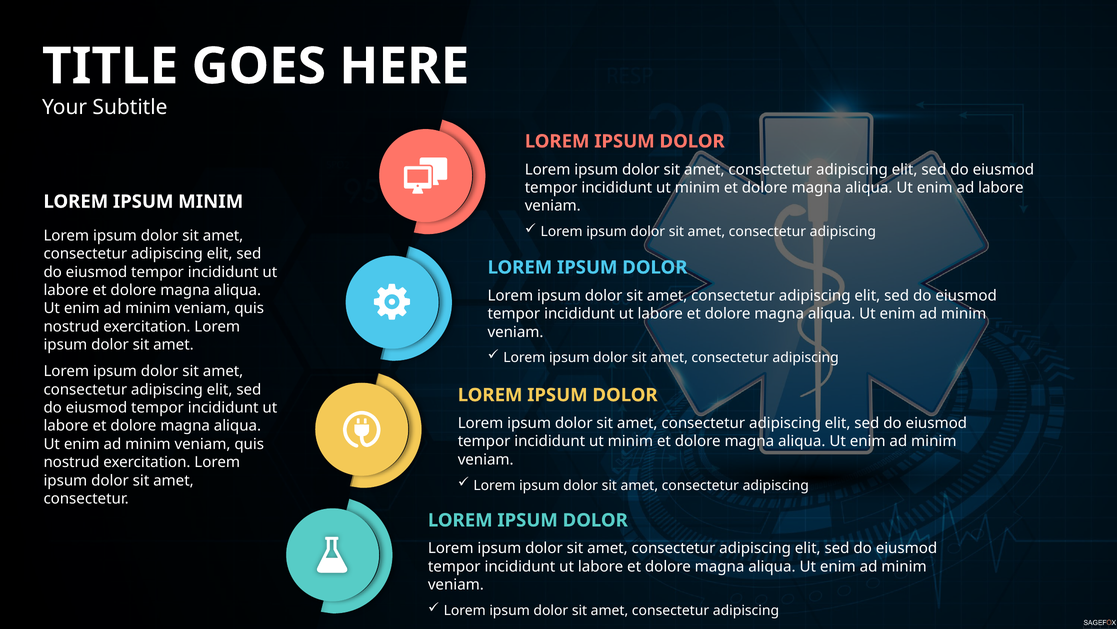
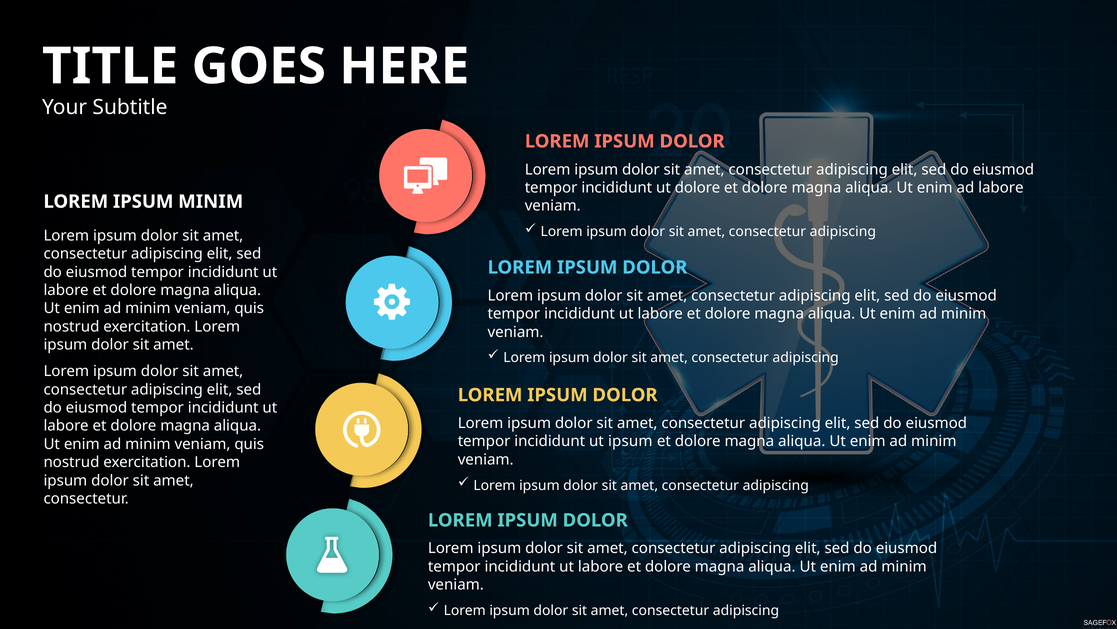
minim: minim -> dolore (698, 187)
minim: minim -> ipsum (630, 441)
